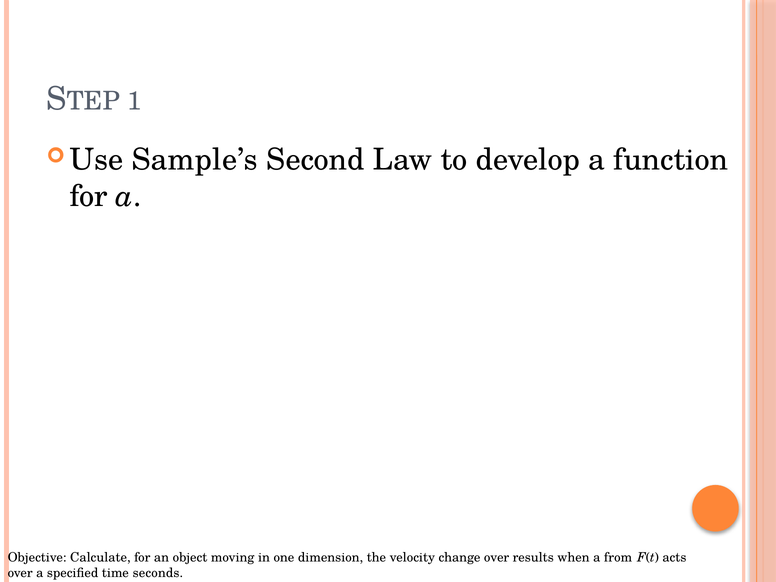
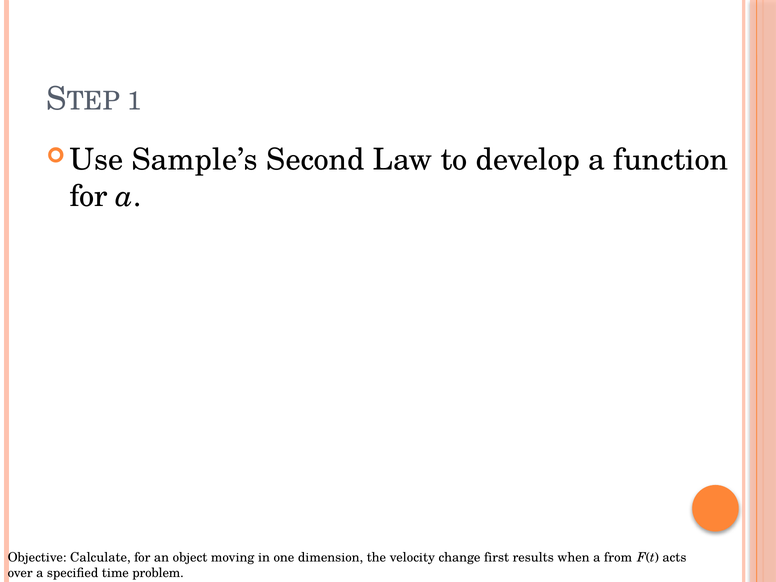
change over: over -> first (497, 558)
seconds: seconds -> problem (158, 573)
